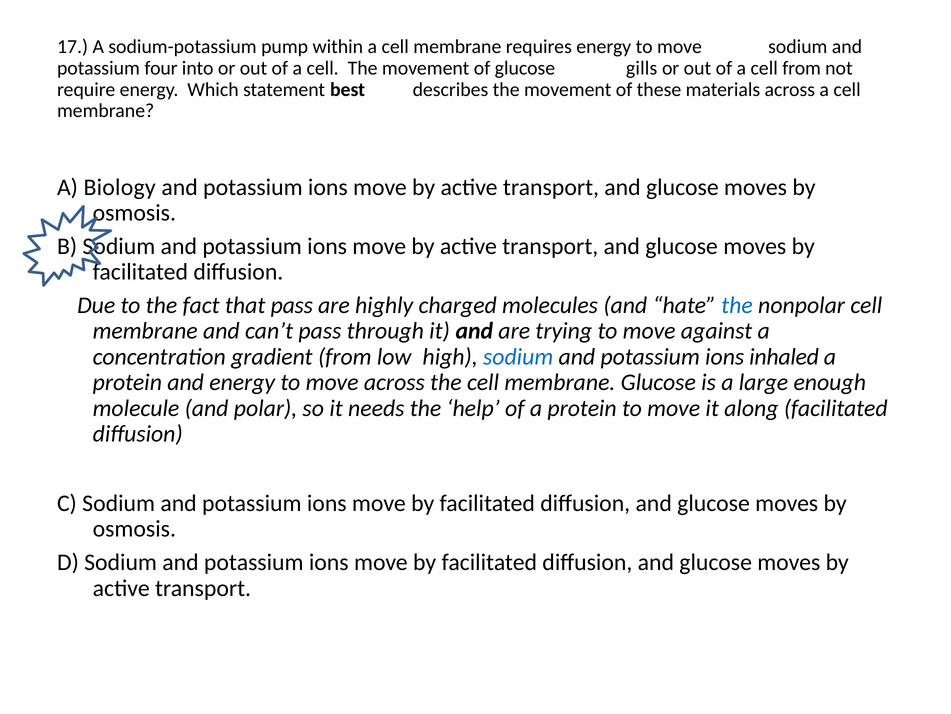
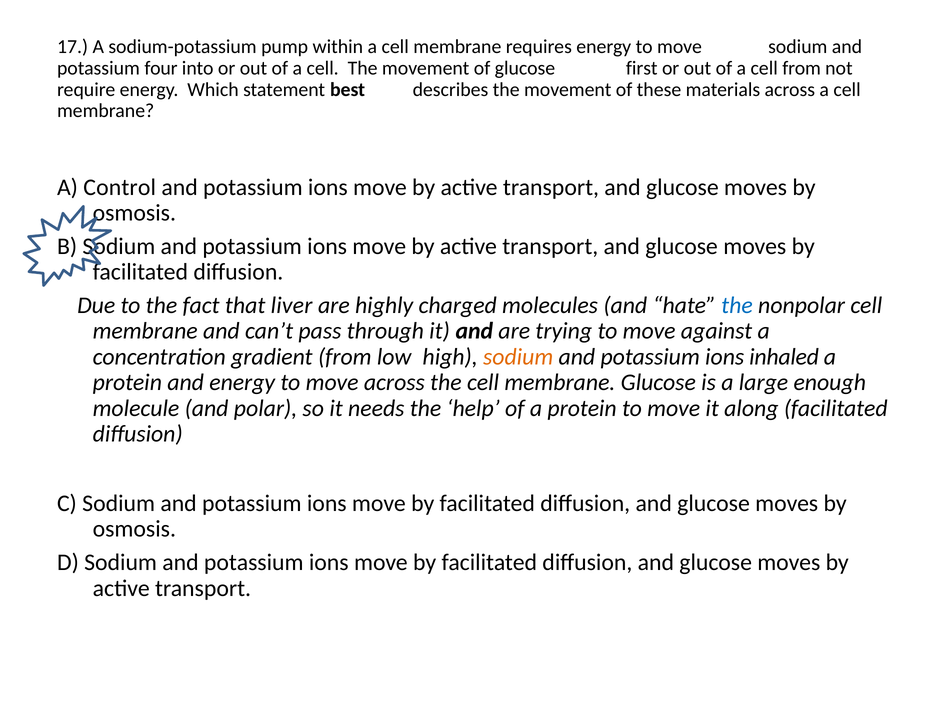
gills: gills -> first (642, 68)
Biology: Biology -> Control (120, 187)
that pass: pass -> liver (292, 305)
sodium colour: blue -> orange (518, 356)
